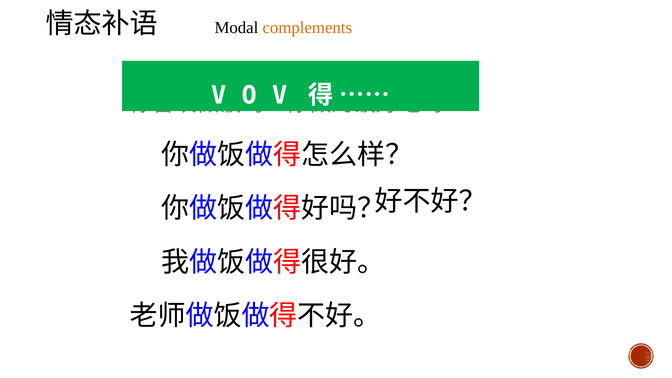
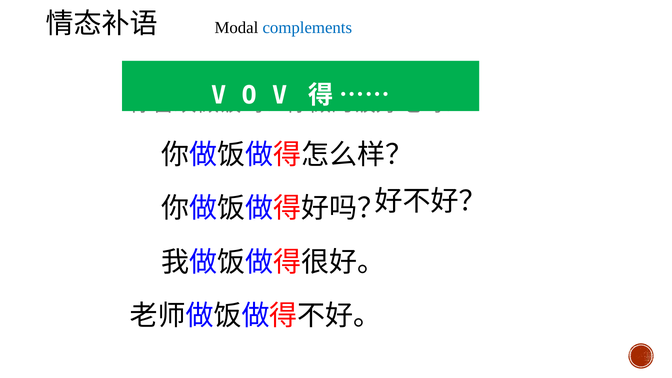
complements colour: orange -> blue (307, 28)
